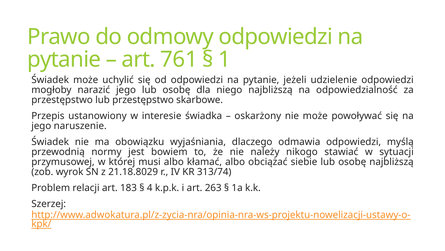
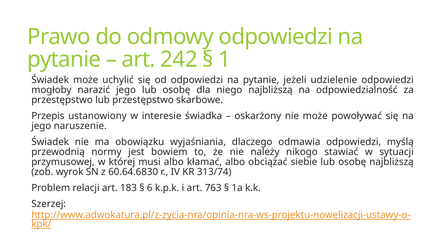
761: 761 -> 242 (179, 59)
21.18.8029: 21.18.8029 -> 60.64.6830 (133, 171)
4: 4 -> 6 (150, 187)
263: 263 -> 763 (213, 187)
